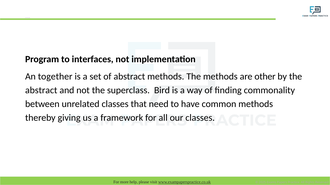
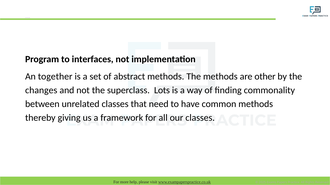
abstract: abstract -> changes (41, 90)
Bird: Bird -> Lots (162, 90)
